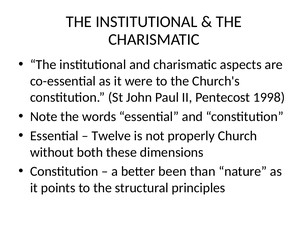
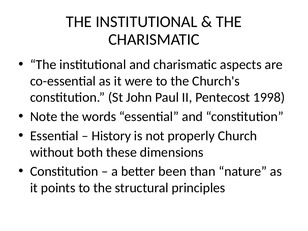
Twelve: Twelve -> History (111, 136)
